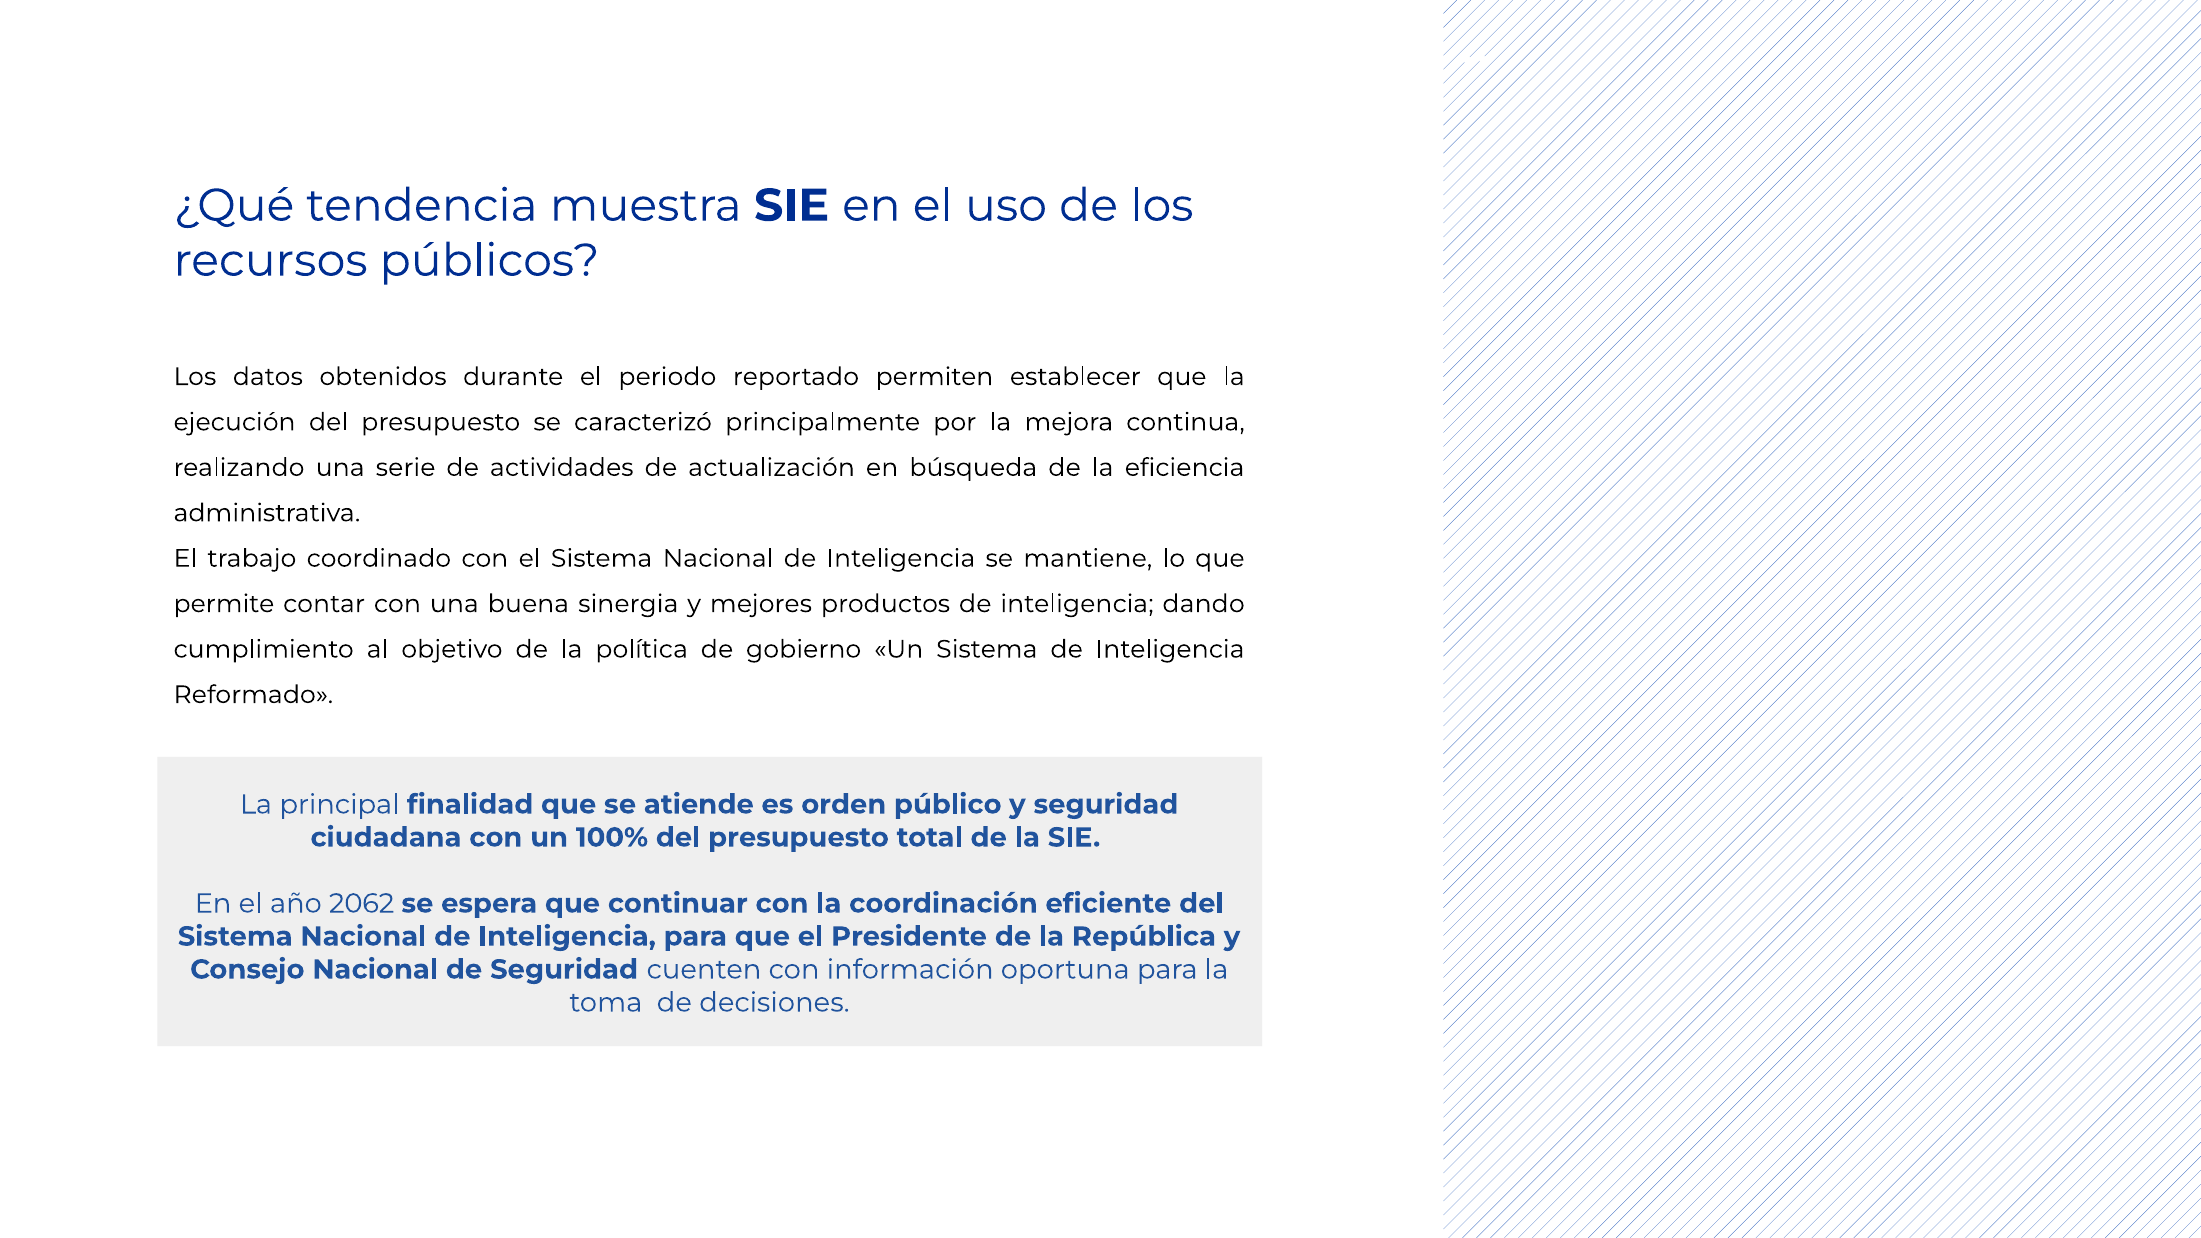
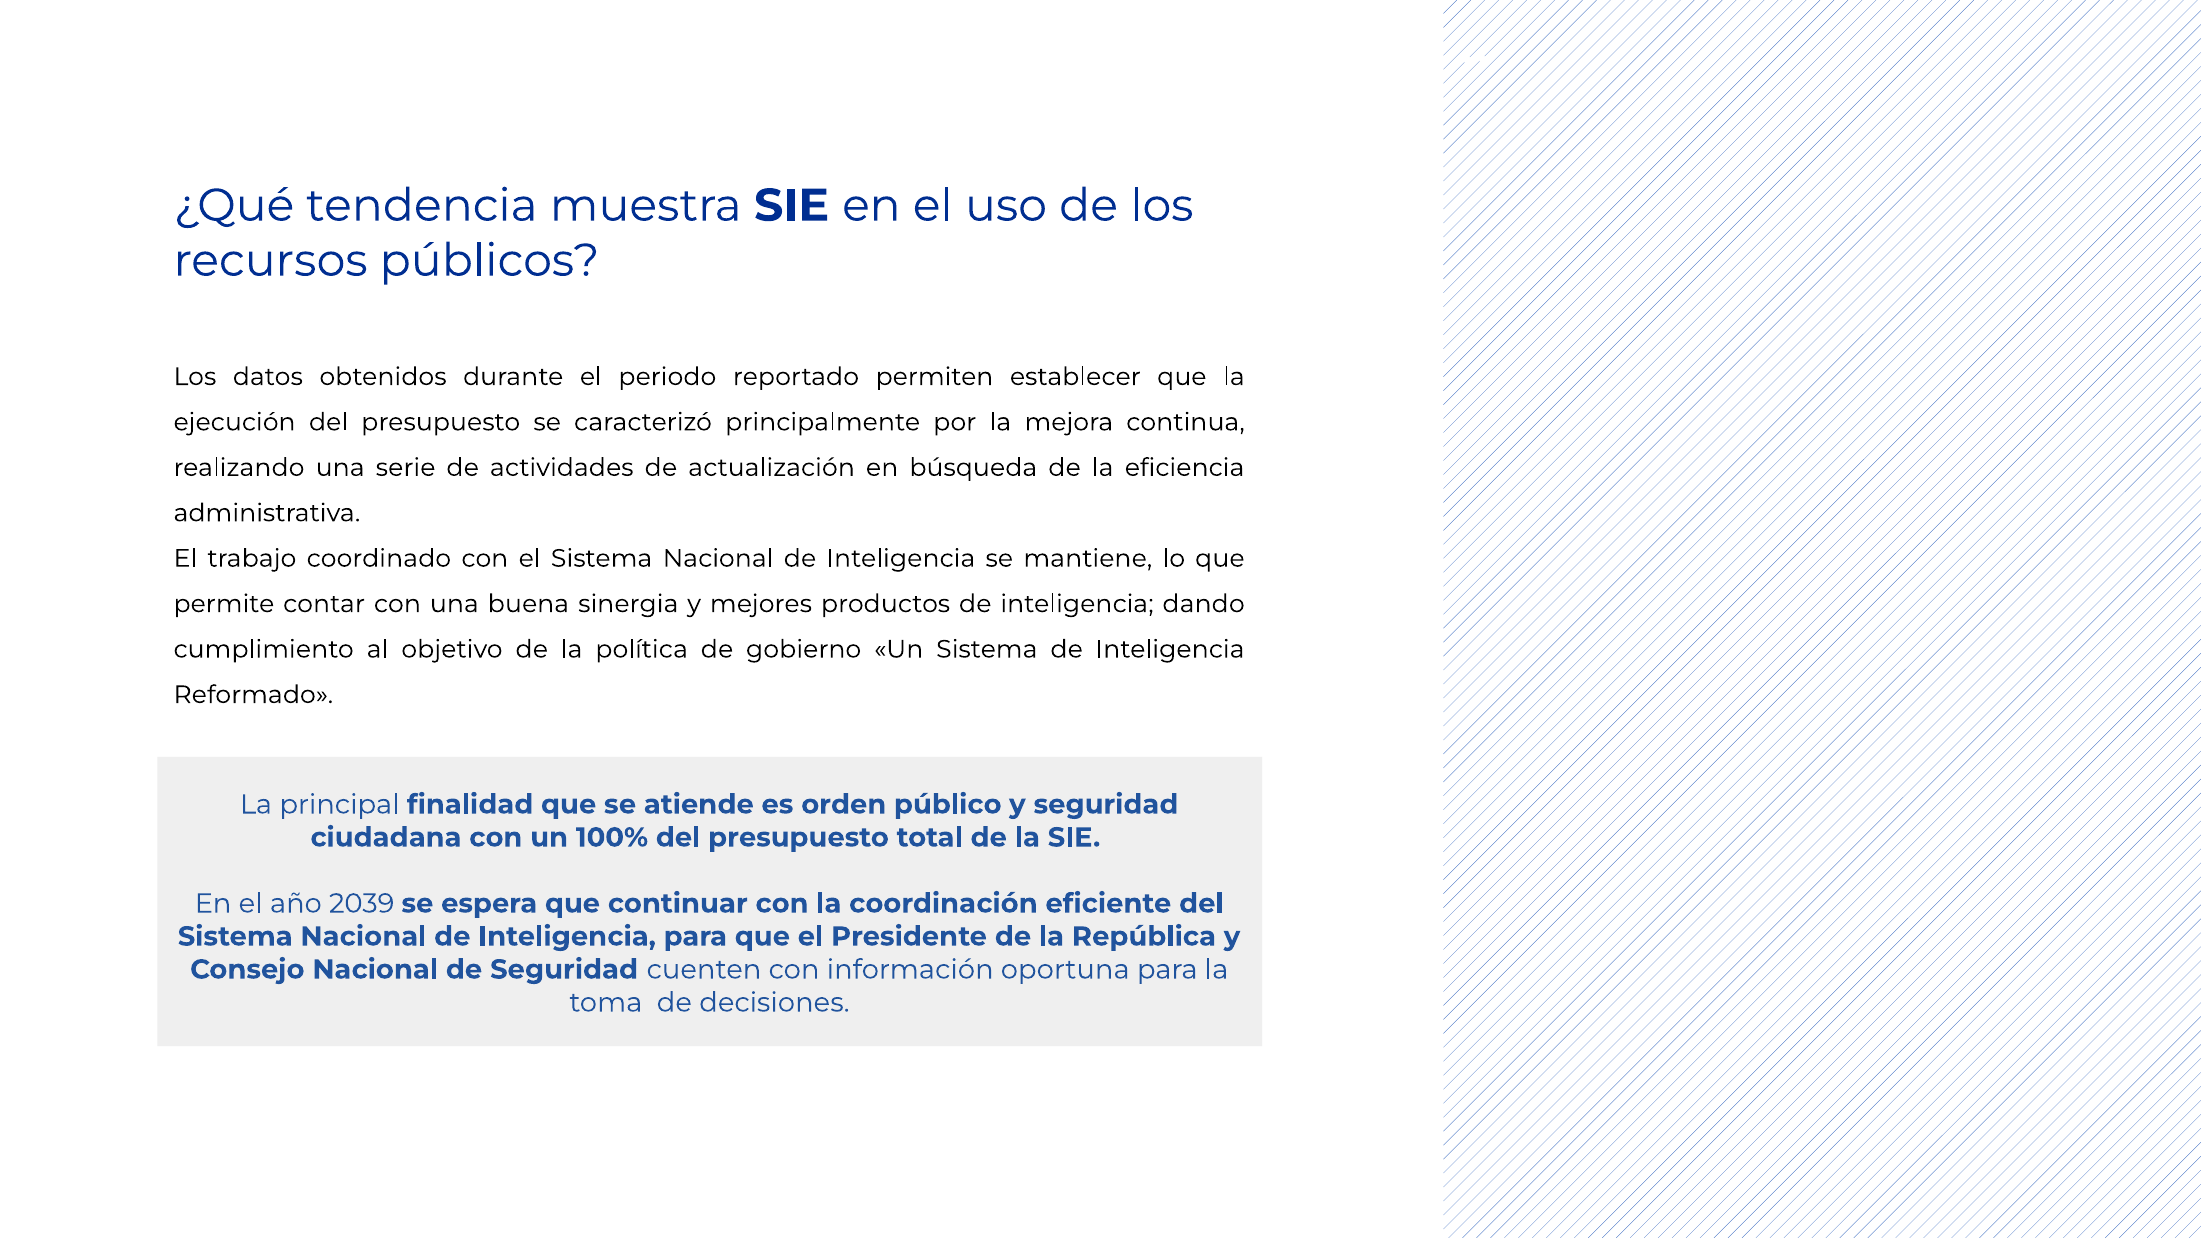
2062: 2062 -> 2039 (362, 904)
